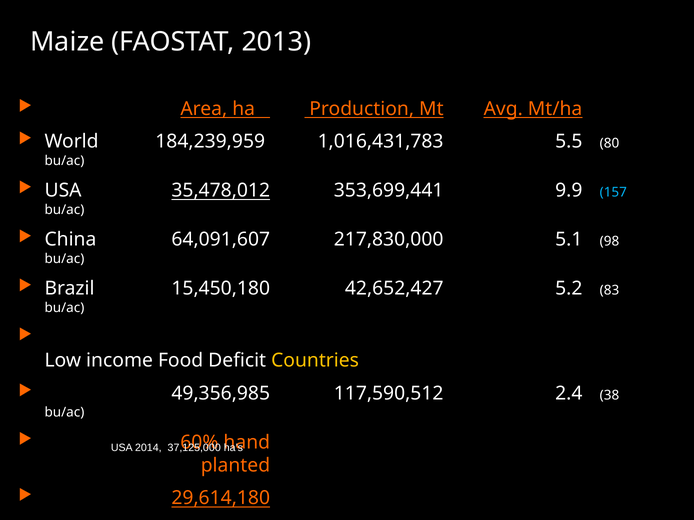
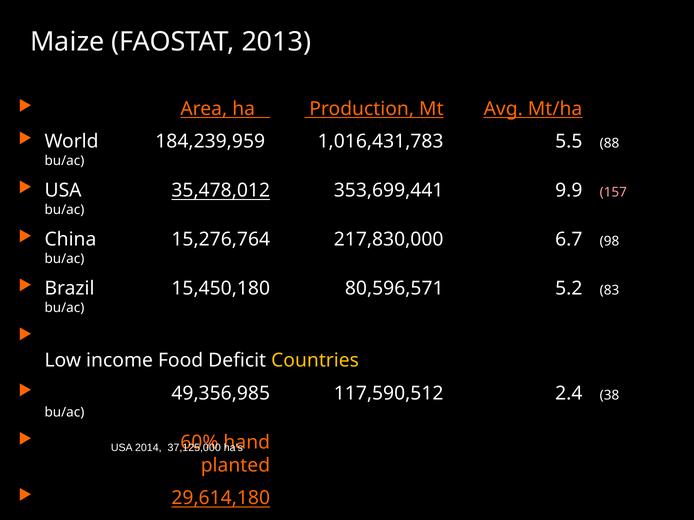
80: 80 -> 88 (609, 144)
157 colour: light blue -> pink (613, 193)
64,091,607: 64,091,607 -> 15,276,764 (221, 240)
5.1: 5.1 -> 6.7 (569, 240)
42,652,427: 42,652,427 -> 80,596,571 (394, 289)
